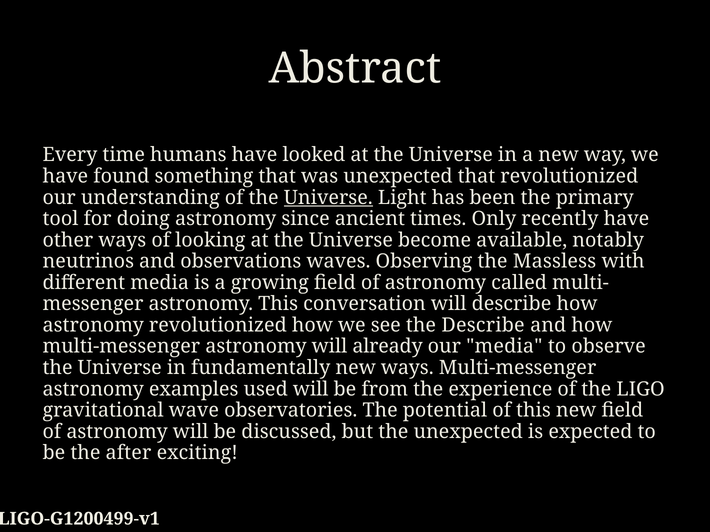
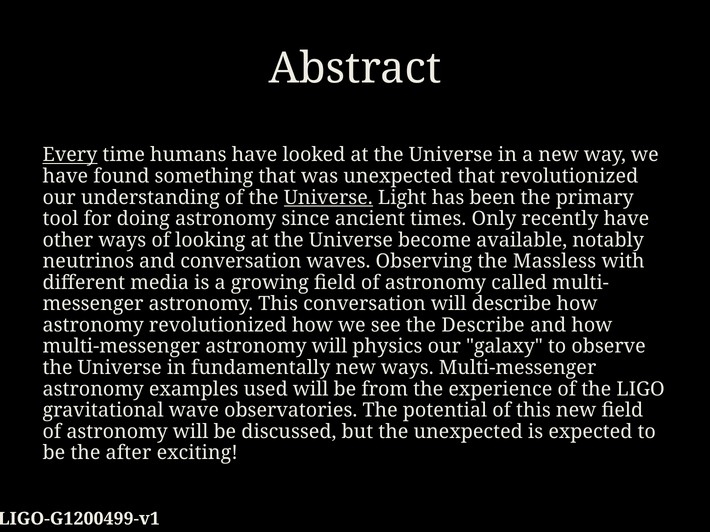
Every underline: none -> present (70, 155)
and observations: observations -> conversation (241, 262)
already: already -> physics (387, 347)
our media: media -> galaxy (504, 347)
